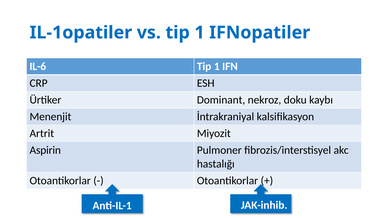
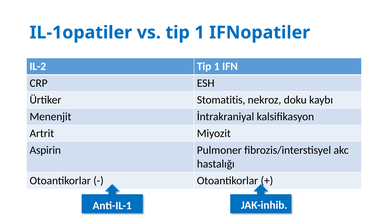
IL-6: IL-6 -> IL-2 (38, 67)
Dominant: Dominant -> Stomatitis (221, 100)
